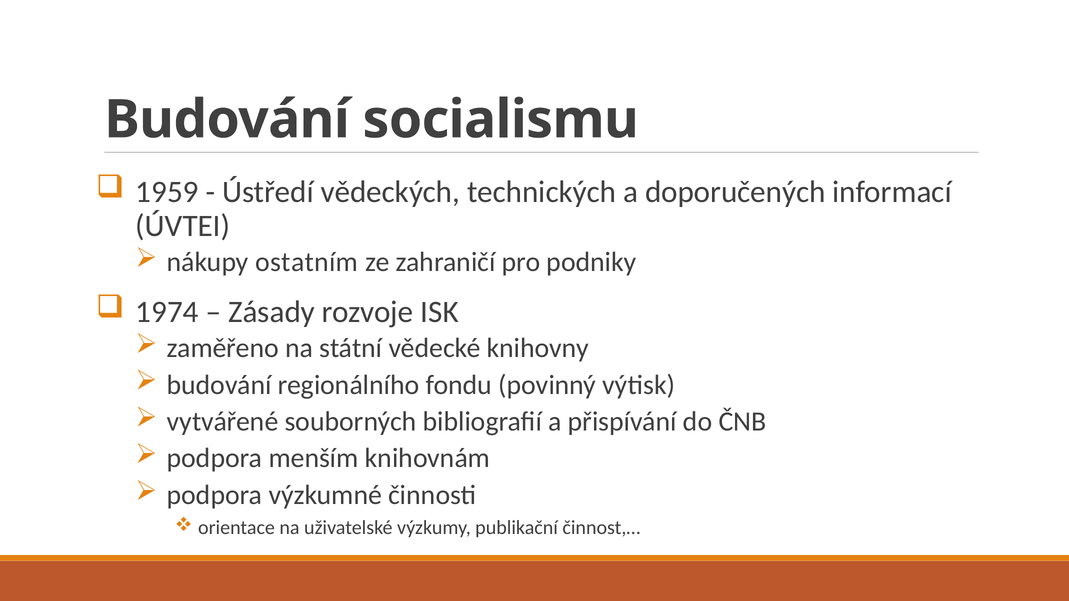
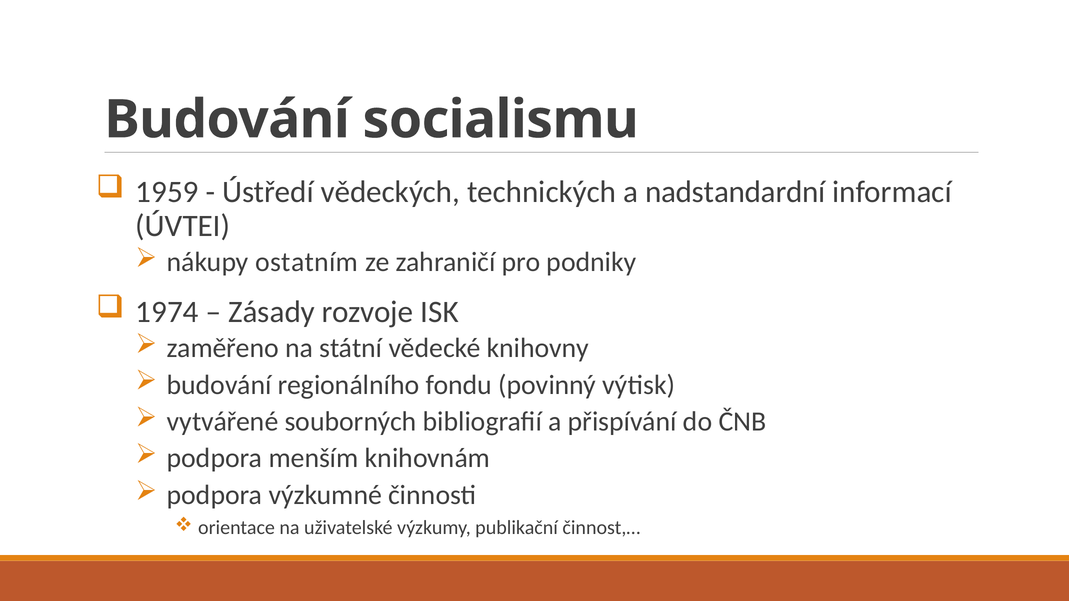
doporučených: doporučených -> nadstandardní (735, 192)
